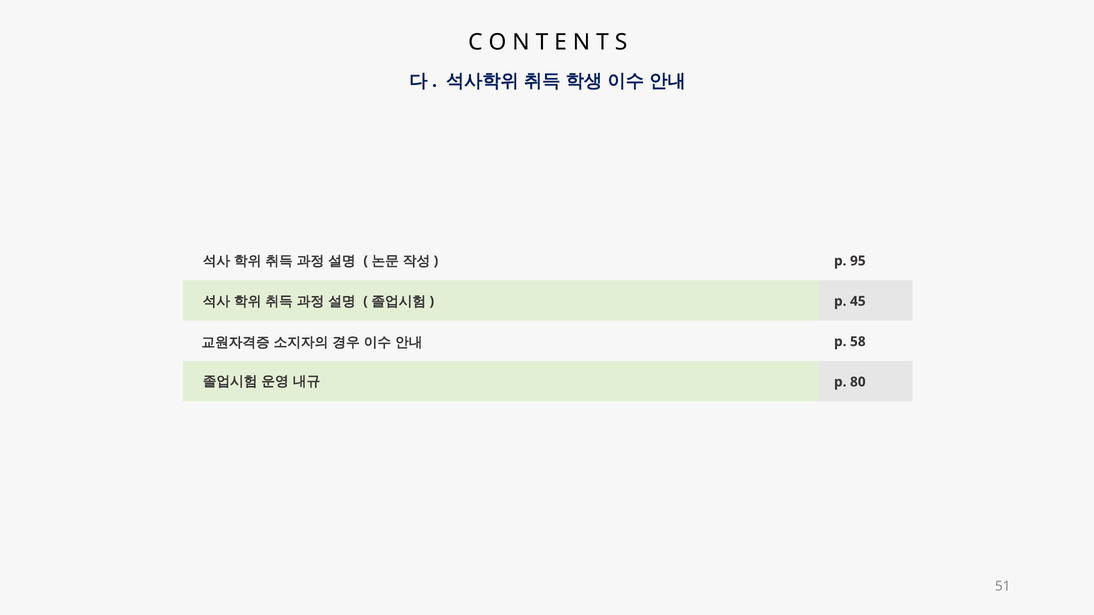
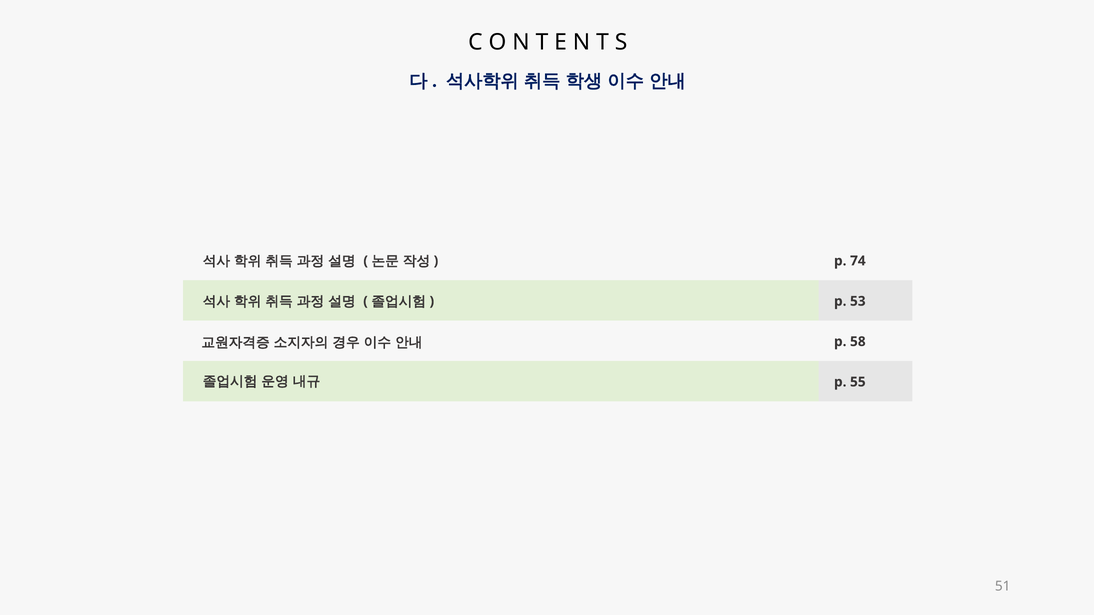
95: 95 -> 74 (858, 261)
45: 45 -> 53 (858, 301)
80: 80 -> 55 (858, 382)
